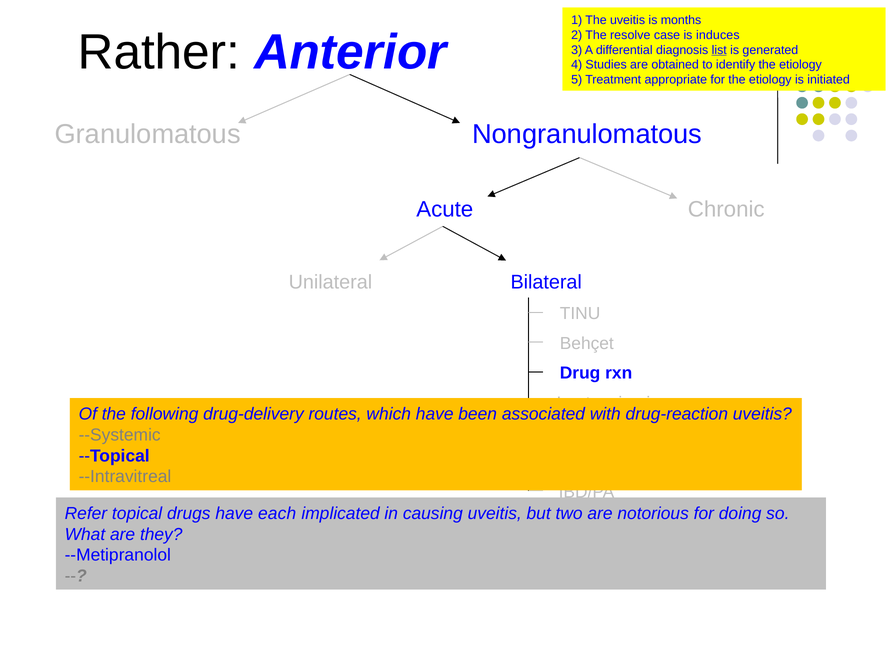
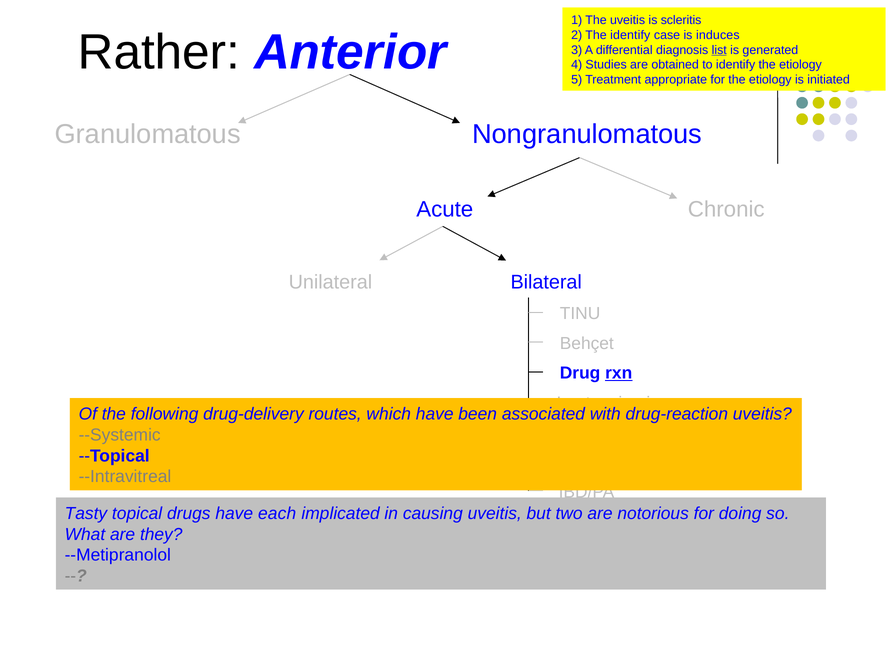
months: months -> scleritis (681, 20)
The resolve: resolve -> identify (630, 35)
rxn underline: none -> present (619, 373)
Refer: Refer -> Tasty (86, 513)
